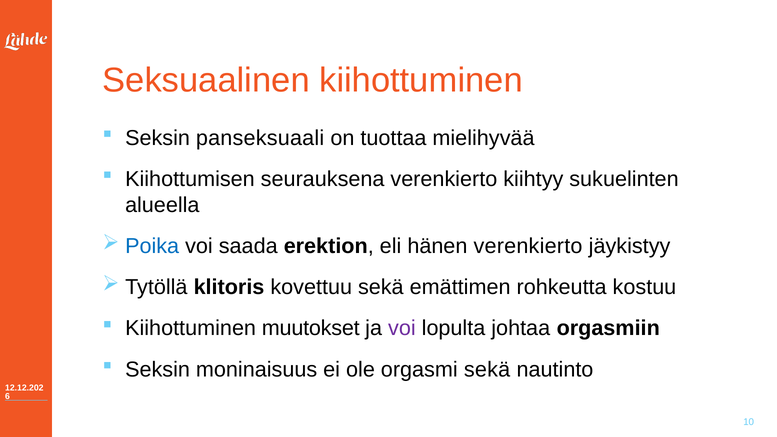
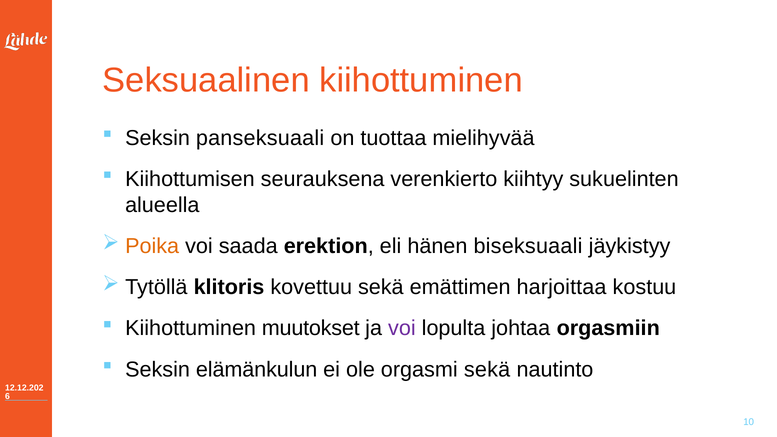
Poika colour: blue -> orange (152, 246)
hänen verenkierto: verenkierto -> biseksuaali (528, 246)
rohkeutta: rohkeutta -> harjoittaa (562, 287)
moninaisuus: moninaisuus -> elämänkulun (257, 369)
